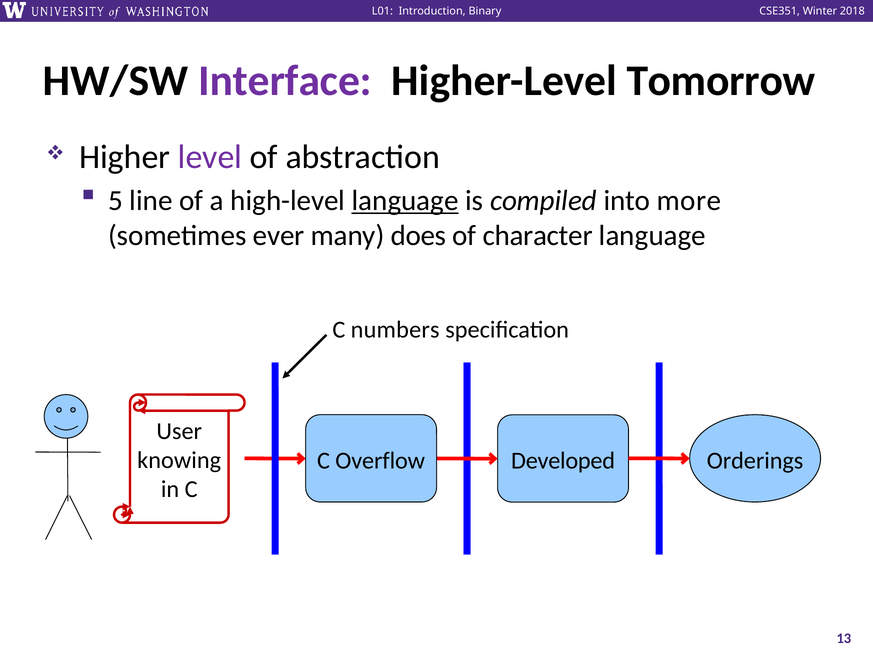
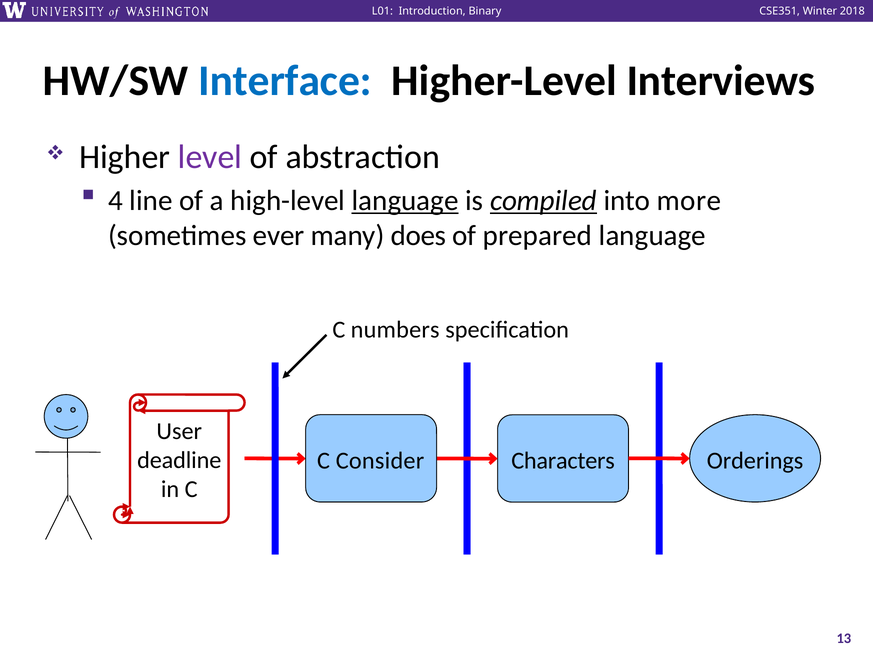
Interface colour: purple -> blue (285, 81)
Tomorrow: Tomorrow -> Interviews (721, 81)
5: 5 -> 4 (116, 201)
compiled underline: none -> present (543, 201)
character: character -> prepared (538, 235)
knowing: knowing -> deadline (179, 460)
Overflow: Overflow -> Consider (380, 461)
Developed: Developed -> Characters (563, 461)
